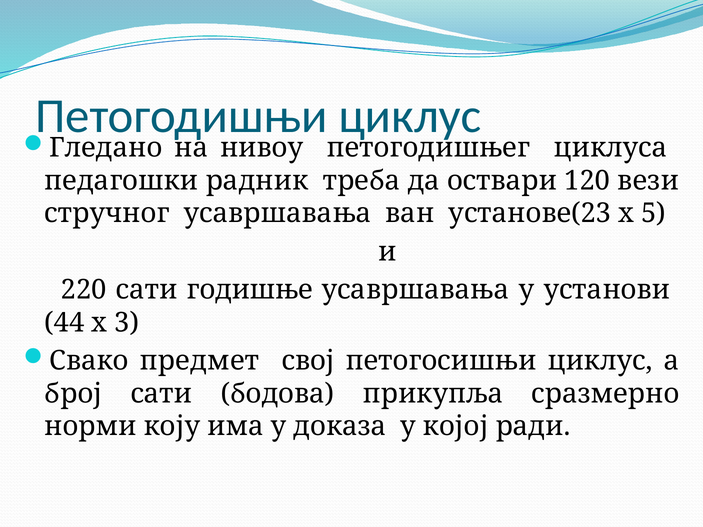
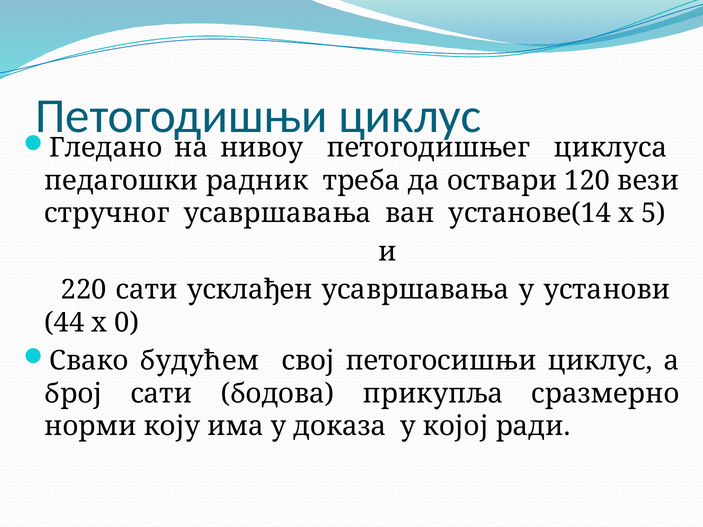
установе(23: установе(23 -> установе(14 (530, 214)
годишње: годишње -> усклађен (250, 290)
3: 3 -> 0 (127, 323)
предмет: предмет -> будућем (200, 361)
